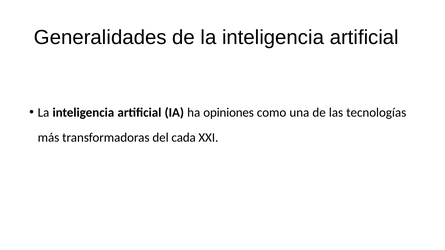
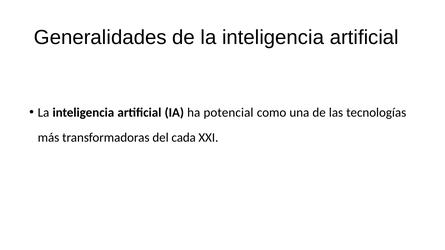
opiniones: opiniones -> potencial (228, 113)
